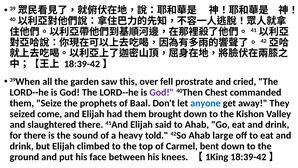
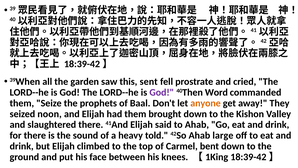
over: over -> sent (149, 81)
Chest: Chest -> Word (216, 92)
anyone colour: blue -> orange (206, 103)
come: come -> noon (50, 114)
